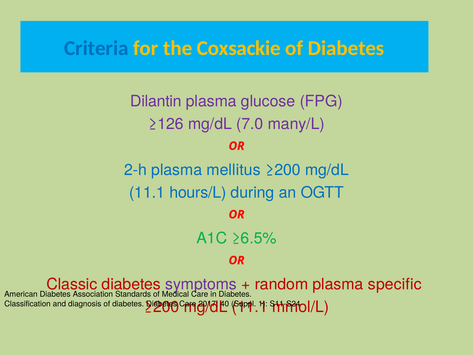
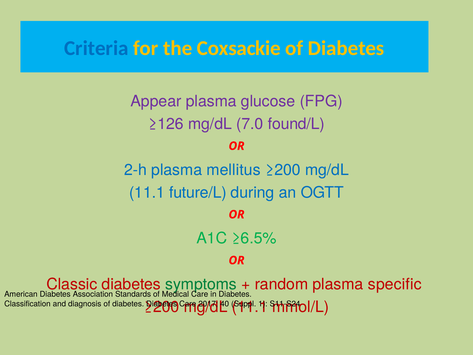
Dilantin: Dilantin -> Appear (156, 101)
many/L: many/L -> found/L (296, 124)
hours/L: hours/L -> future/L (198, 192)
symptoms colour: purple -> green (201, 284)
